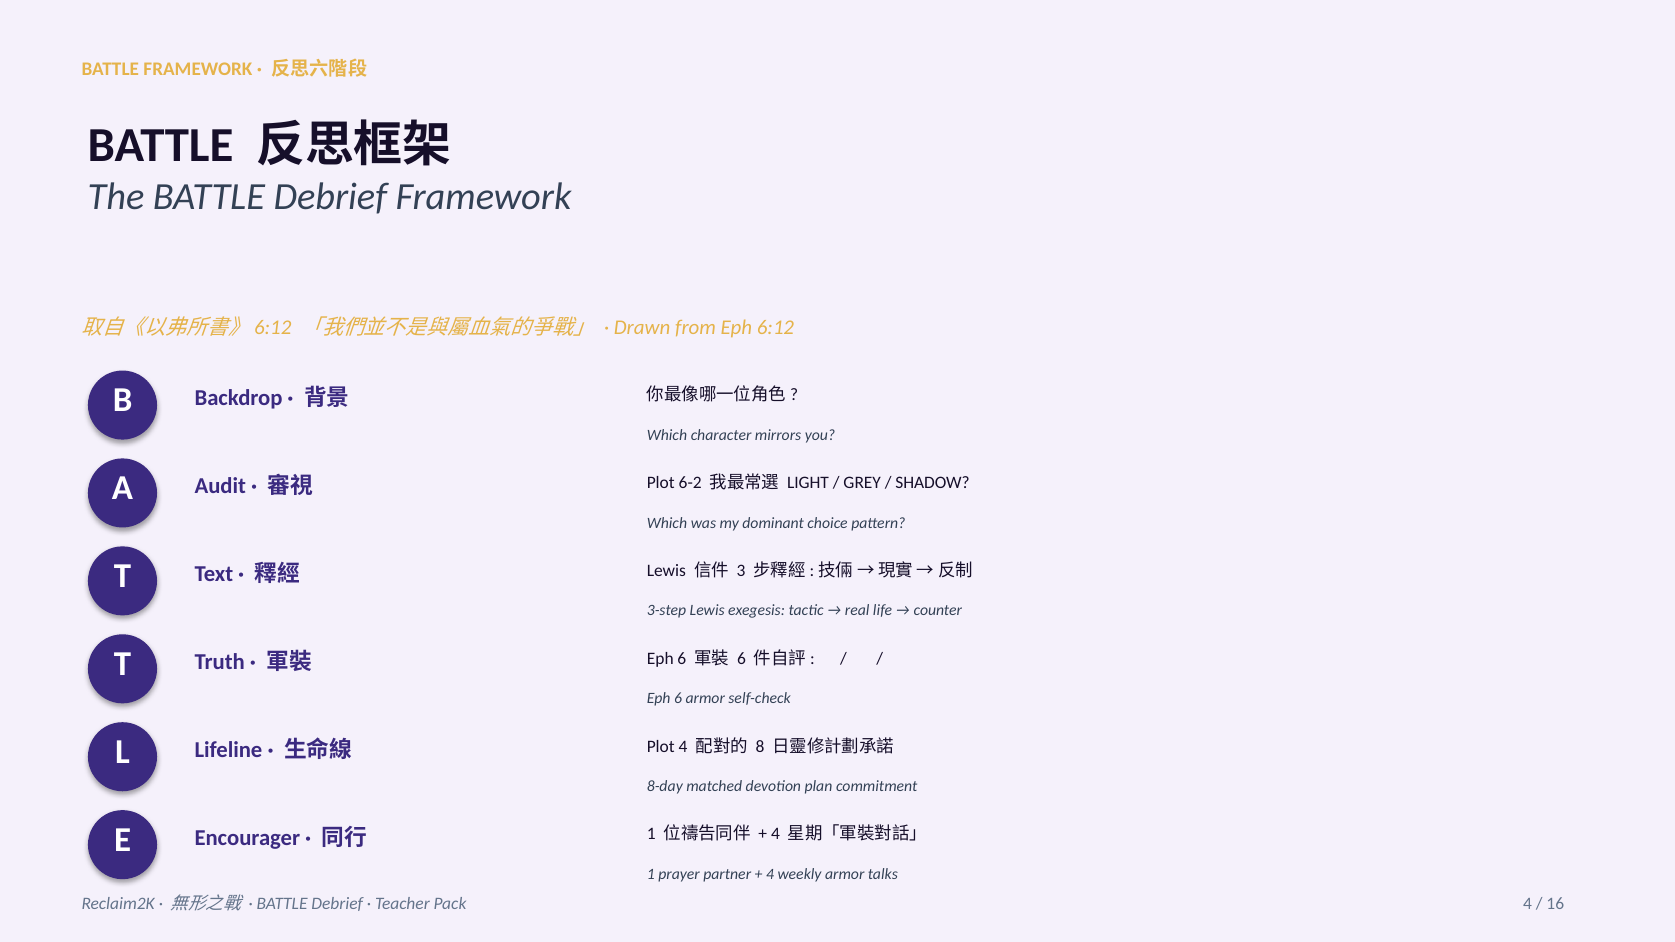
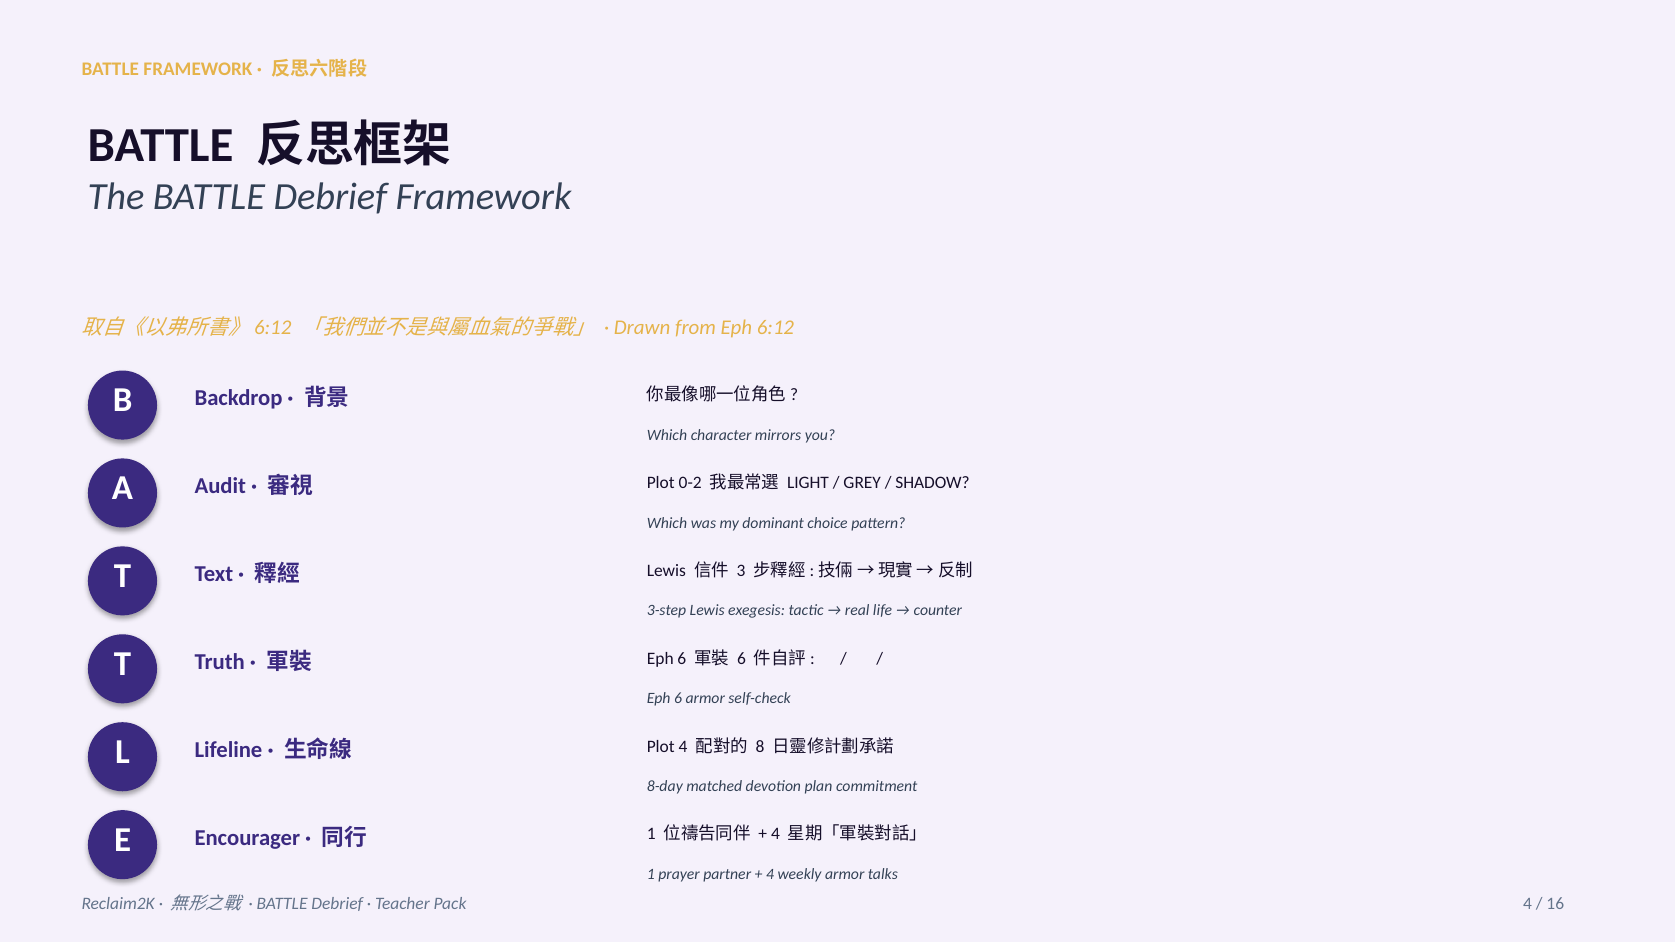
6-2: 6-2 -> 0-2 (690, 483)
